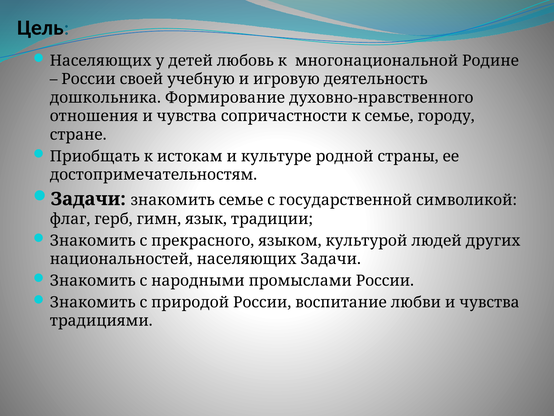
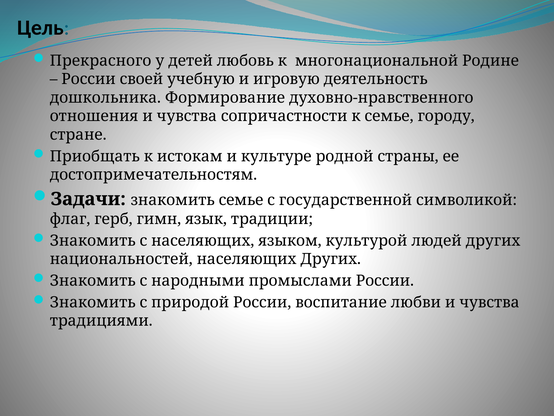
Населяющих: Населяющих -> Прекрасного (101, 61)
с прекрасного: прекрасного -> населяющих (203, 240)
населяющих Задачи: Задачи -> Других (331, 259)
